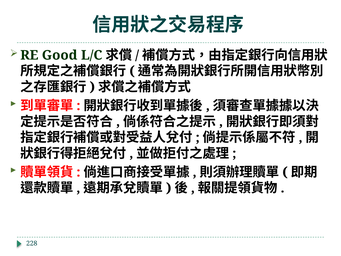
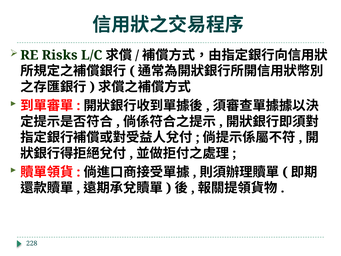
Good: Good -> Risks (60, 55)
